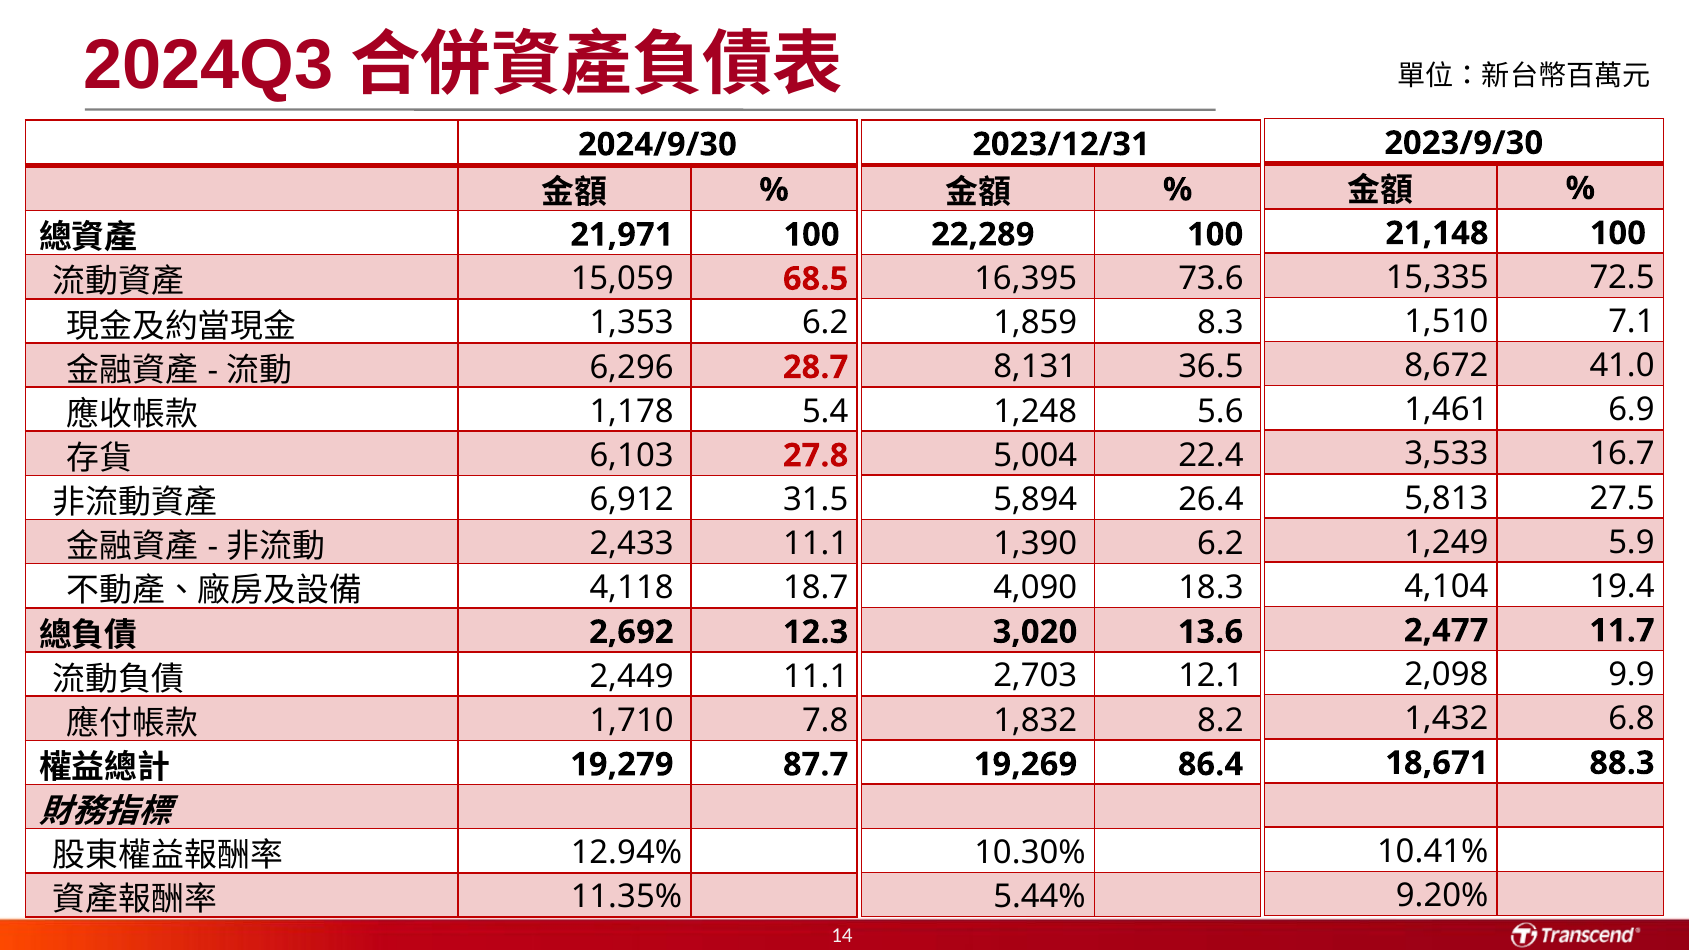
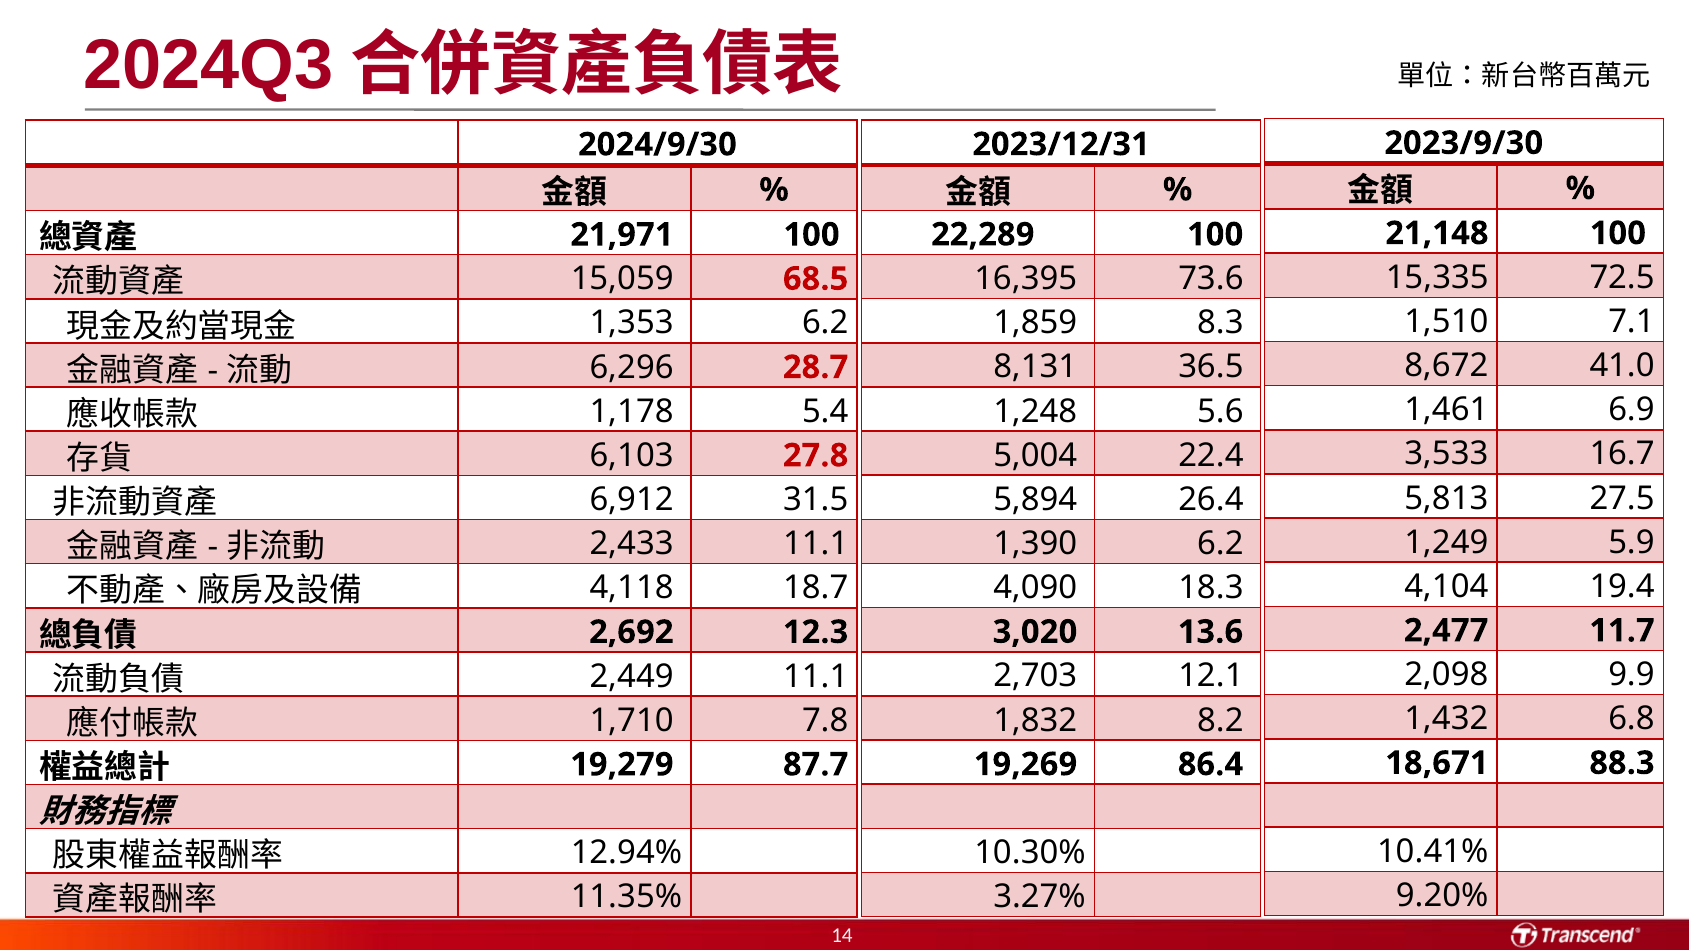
5.44%: 5.44% -> 3.27% (1039, 897)
